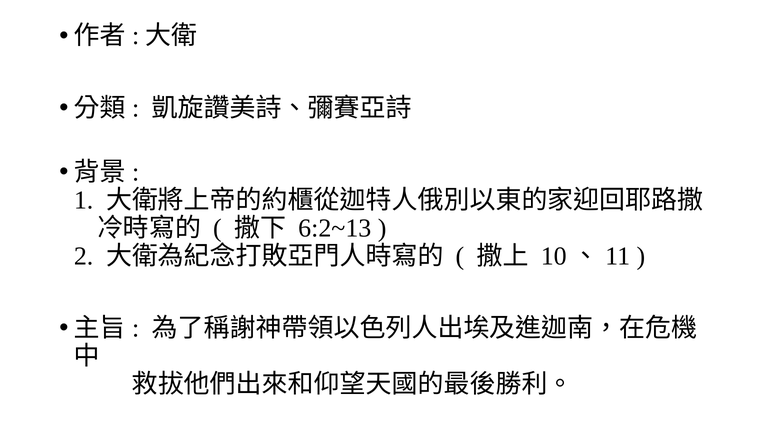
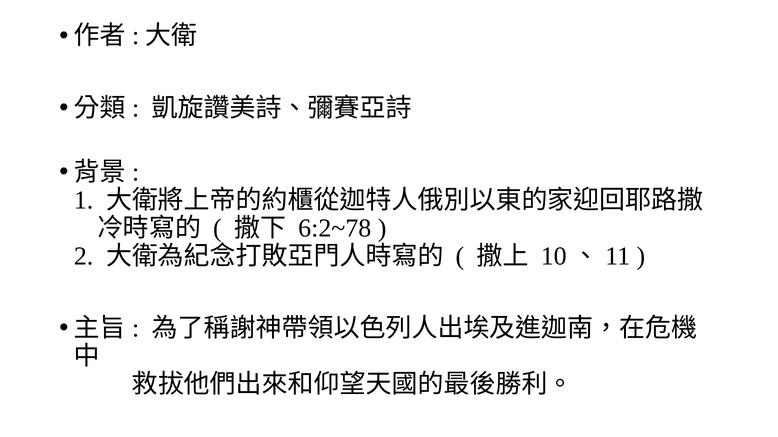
6:2~13: 6:2~13 -> 6:2~78 (335, 228)
